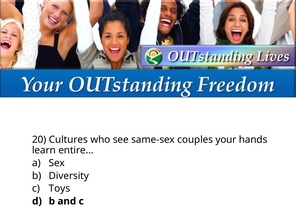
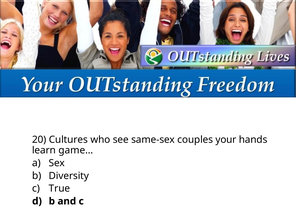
entire…: entire… -> game… (76, 150)
Toys: Toys -> True (59, 188)
